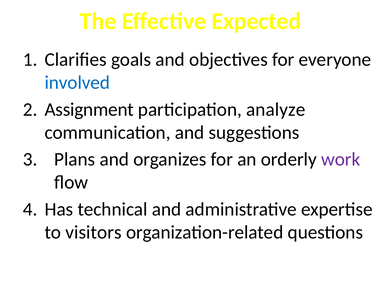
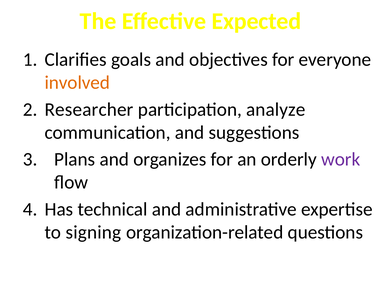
involved colour: blue -> orange (77, 83)
Assignment: Assignment -> Researcher (89, 109)
visitors: visitors -> signing (93, 232)
